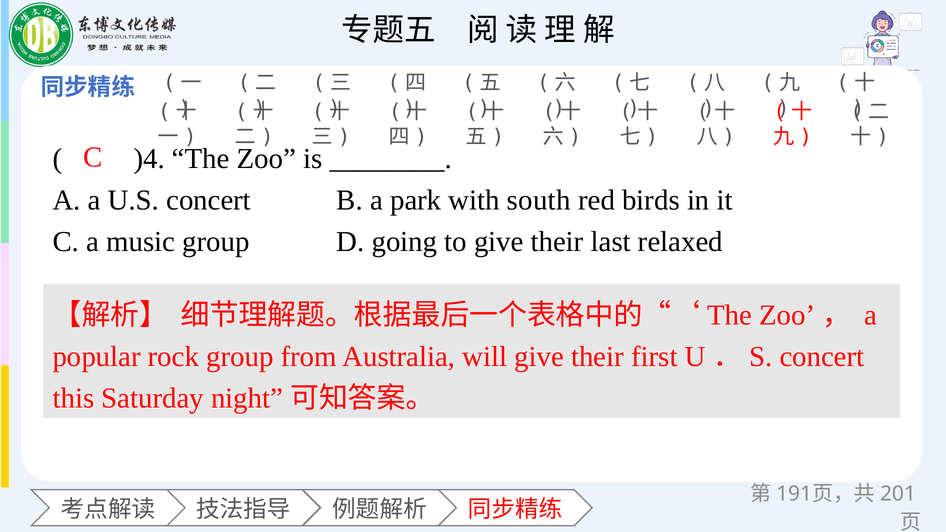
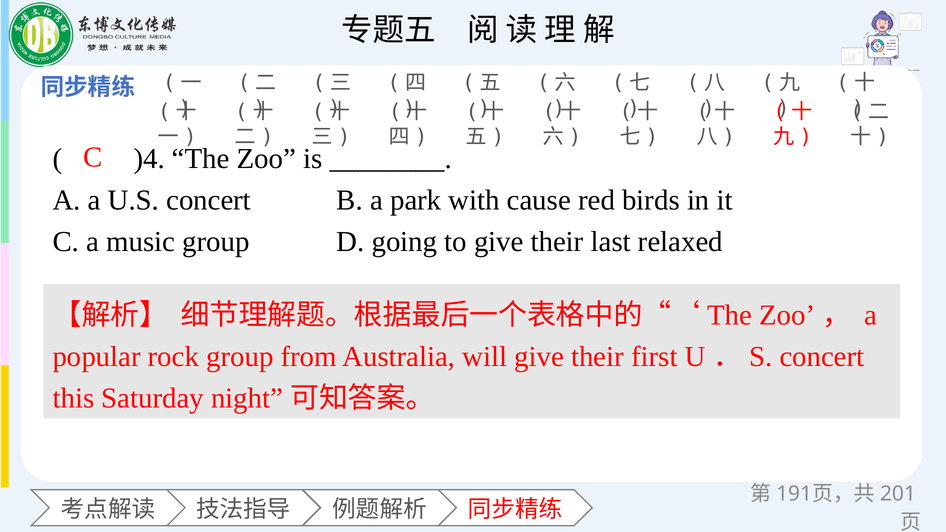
south: south -> cause (539, 200)
